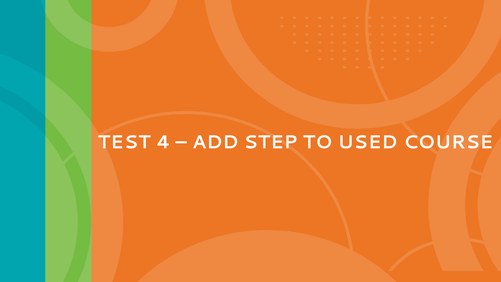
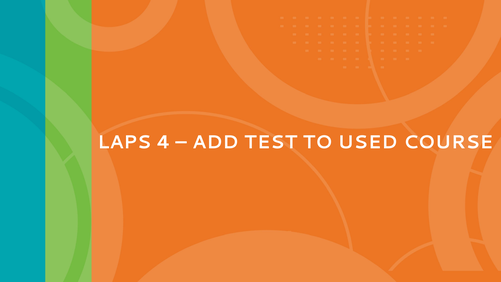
TEST: TEST -> LAPS (124, 142)
STEP: STEP -> TEST (271, 142)
